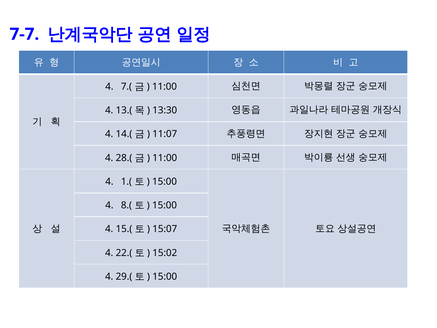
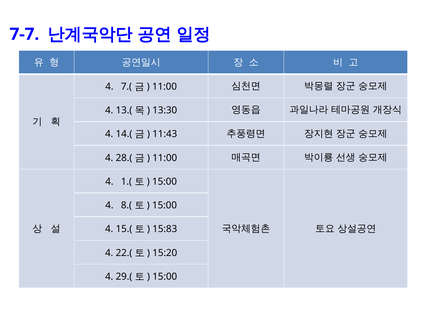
11:07: 11:07 -> 11:43 (165, 134)
15:07: 15:07 -> 15:83 (165, 229)
15:02: 15:02 -> 15:20 (165, 253)
